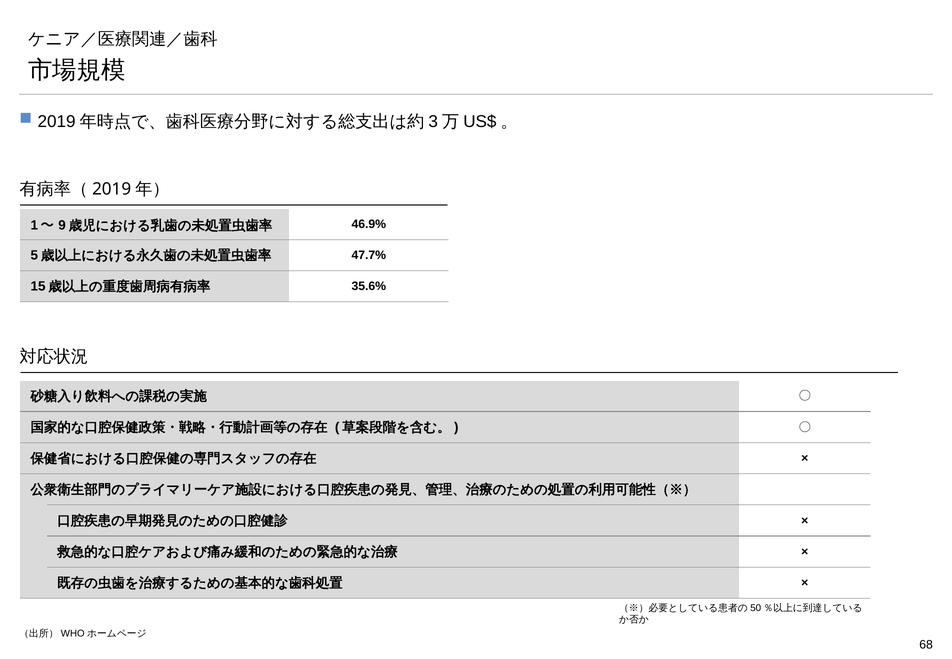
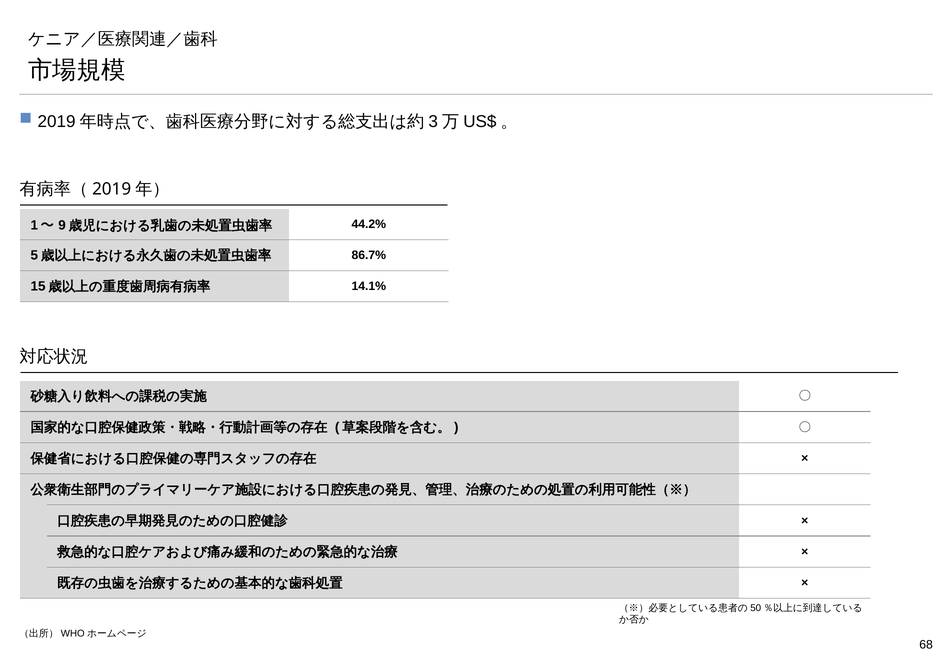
46.9%: 46.9% -> 44.2% (369, 224)
47.7%: 47.7% -> 86.7% (369, 255)
35.6%: 35.6% -> 14.1% (369, 286)
